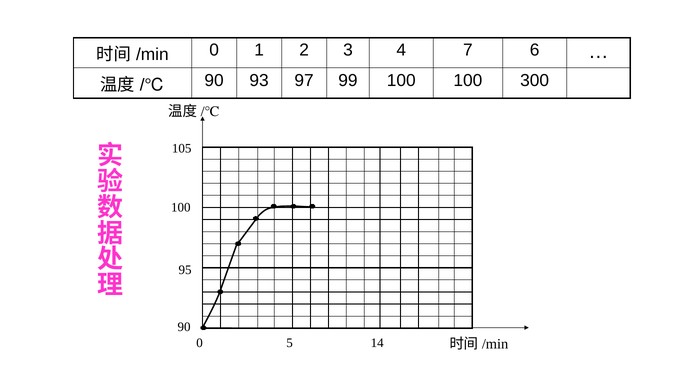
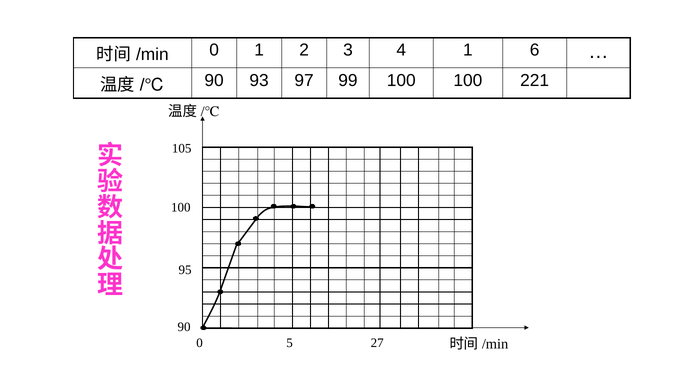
4 7: 7 -> 1 (468, 50)
300: 300 -> 221 (535, 81)
14: 14 -> 27 (377, 344)
